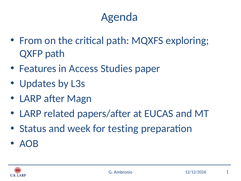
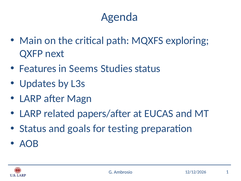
From: From -> Main (31, 41)
QXFP path: path -> next (55, 53)
Access: Access -> Seems (84, 68)
Studies paper: paper -> status (147, 68)
week: week -> goals (79, 128)
